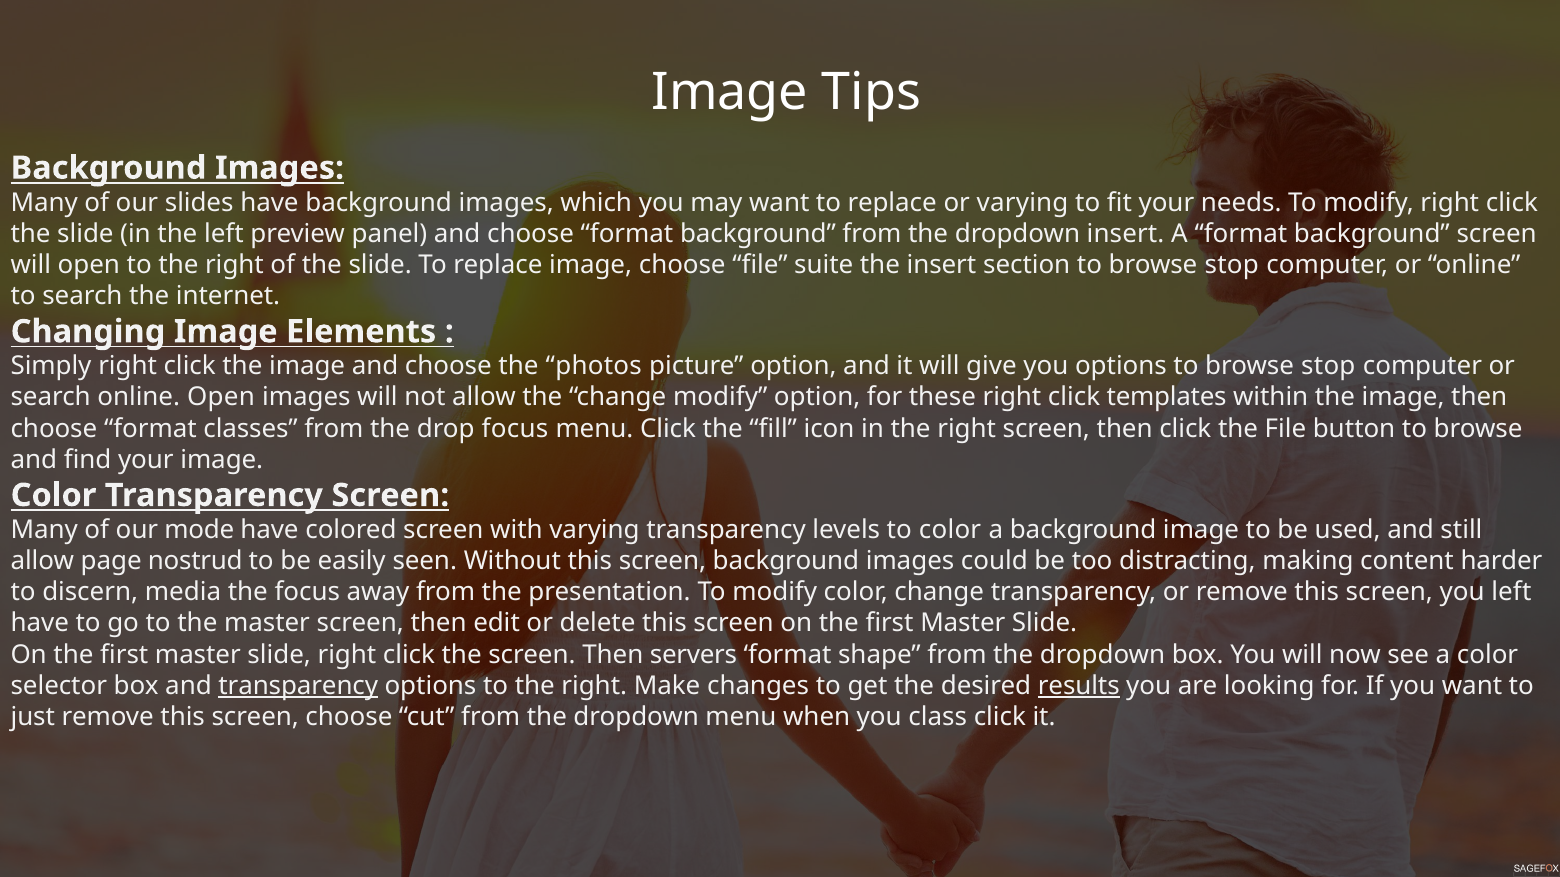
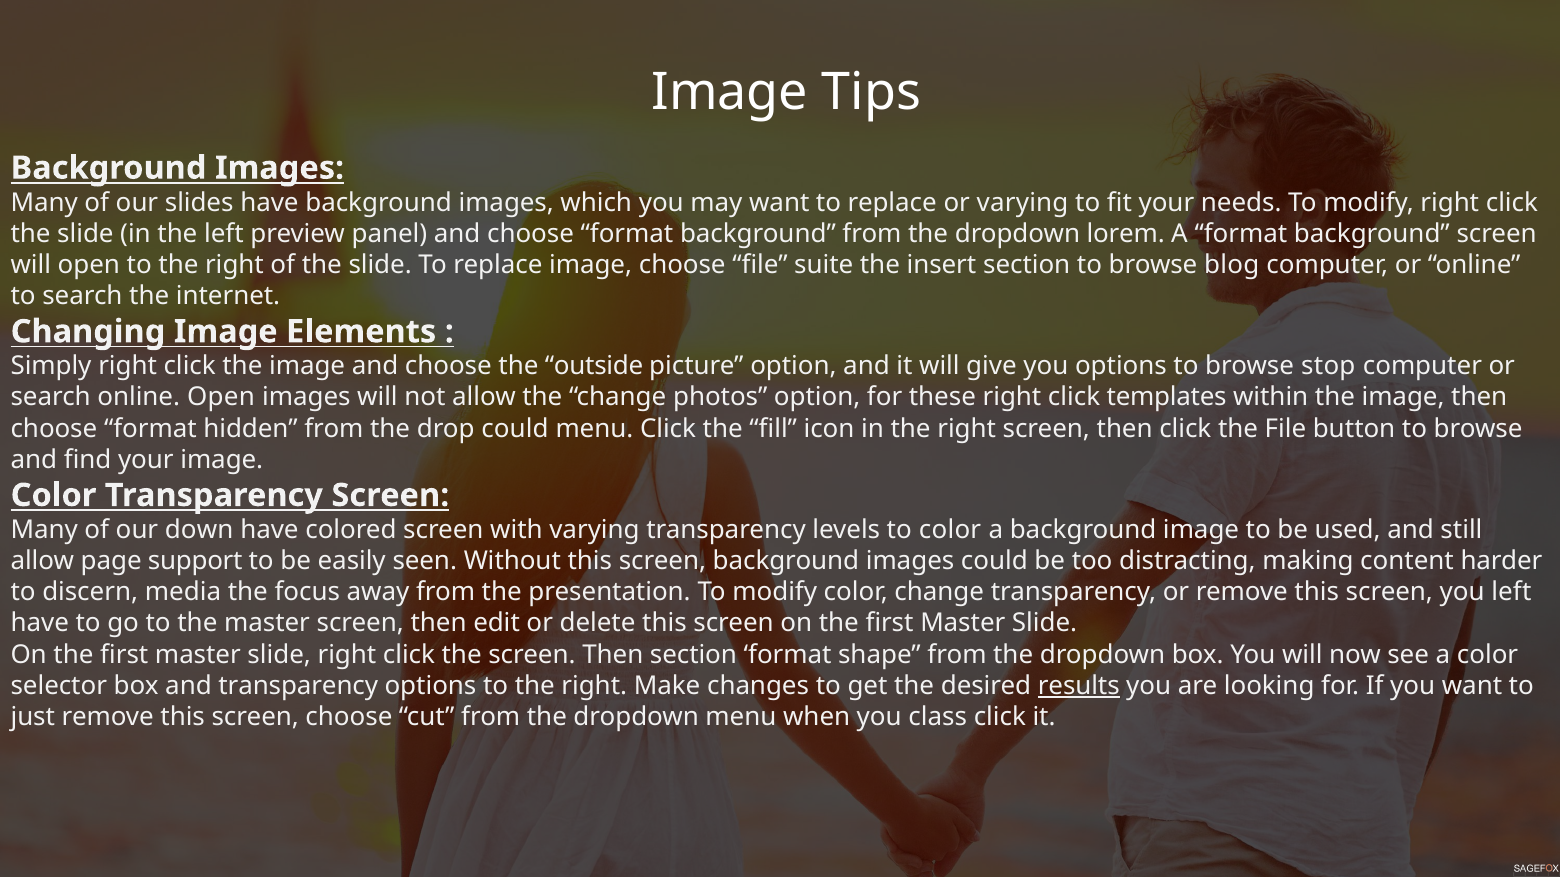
dropdown insert: insert -> lorem (1126, 234)
section to browse stop: stop -> blog (1232, 265)
photos: photos -> outside (594, 366)
change modify: modify -> photos (720, 398)
classes: classes -> hidden (251, 429)
drop focus: focus -> could (515, 429)
mode: mode -> down (199, 530)
nostrud: nostrud -> support (195, 561)
Then servers: servers -> section (693, 655)
transparency underline: present -> none (298, 686)
